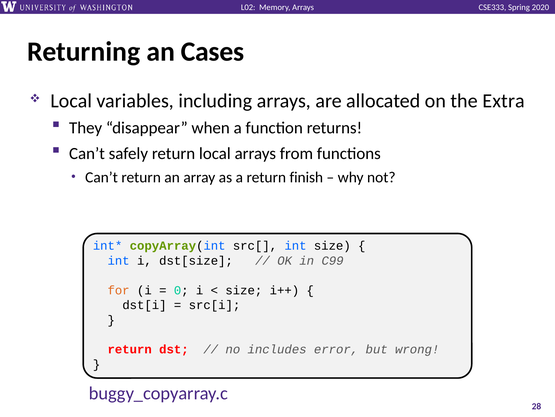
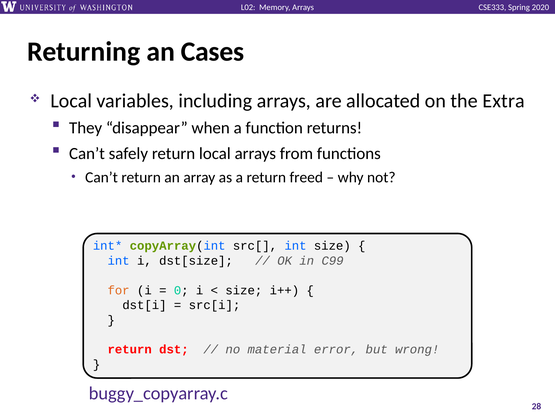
finish: finish -> freed (306, 177)
includes: includes -> material (277, 349)
